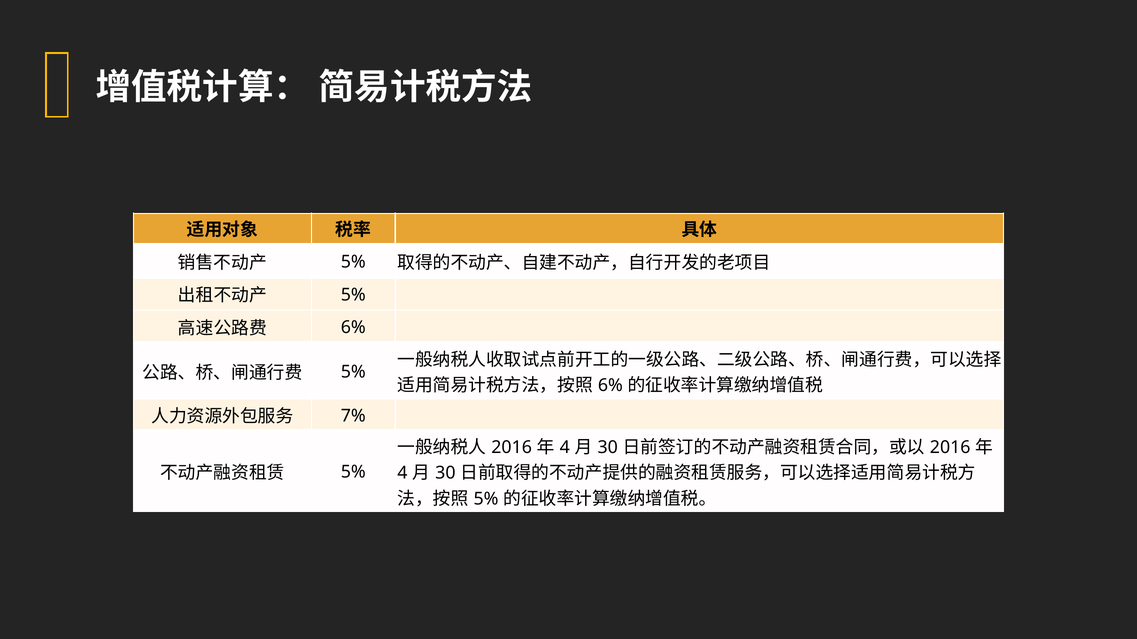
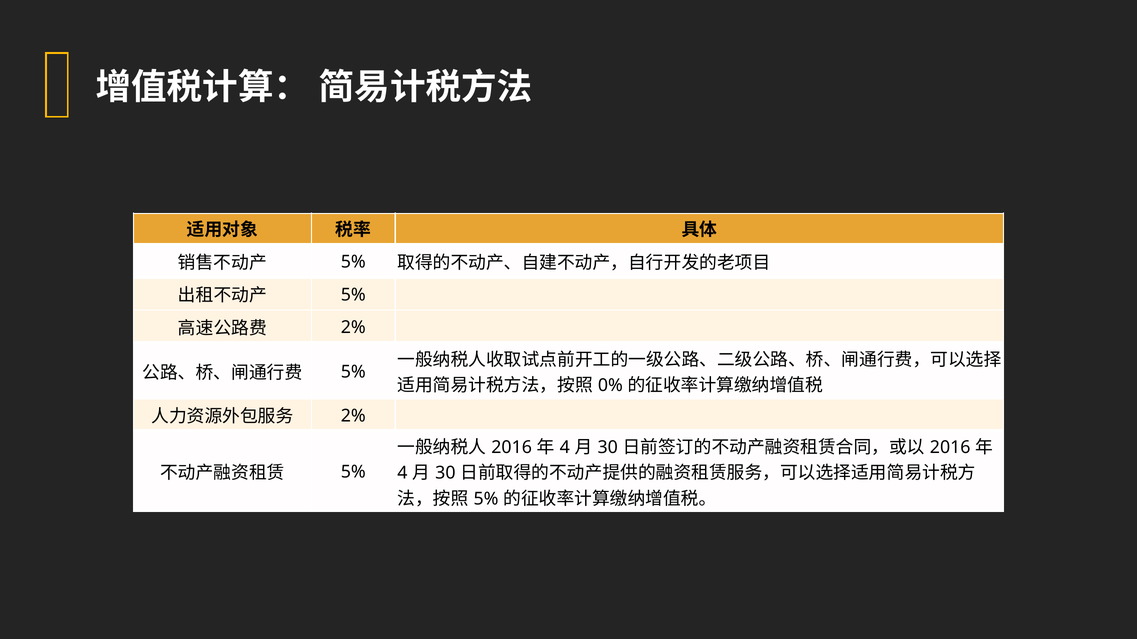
6%: 6% -> 2% (353, 328)
6%: 6% -> 0% (610, 386)
7%: 7% -> 2% (353, 416)
